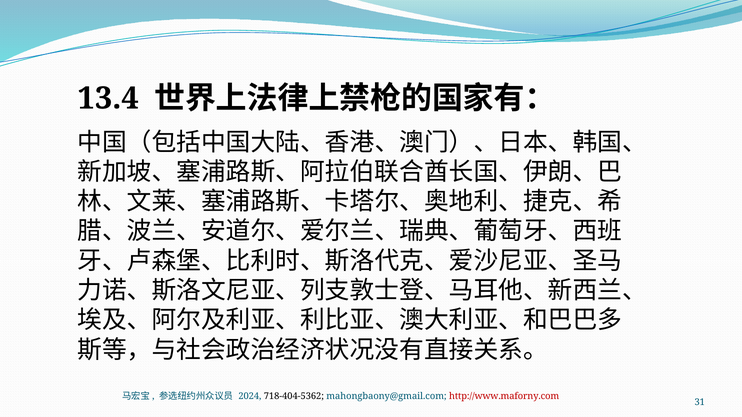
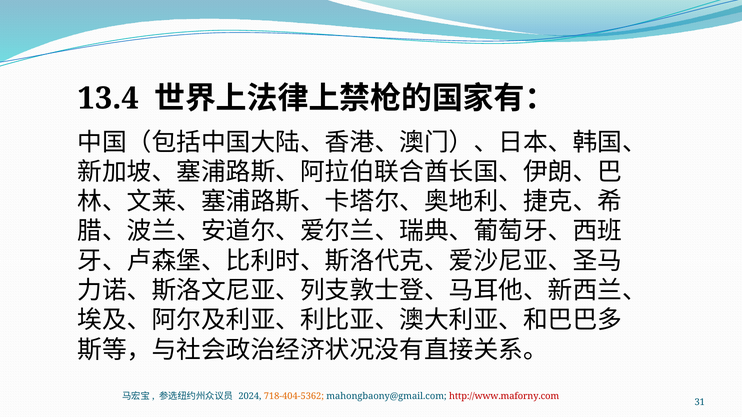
718-404-5362 colour: black -> orange (294, 397)
